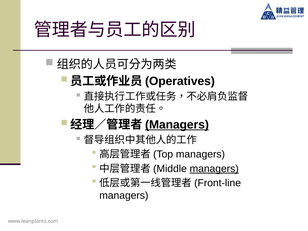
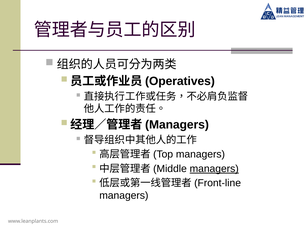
Managers underline: present -> none (177, 125)
